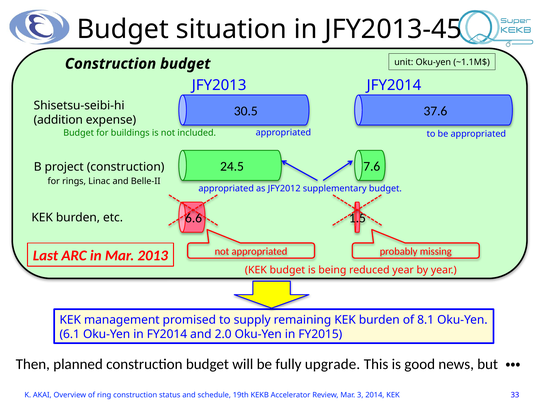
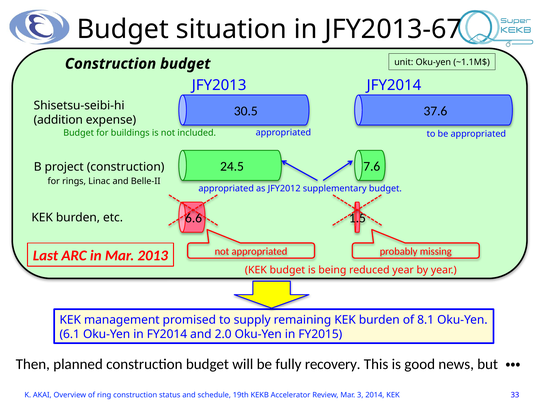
JFY2013-45: JFY2013-45 -> JFY2013-67 (393, 29)
upgrade: upgrade -> recovery (333, 365)
